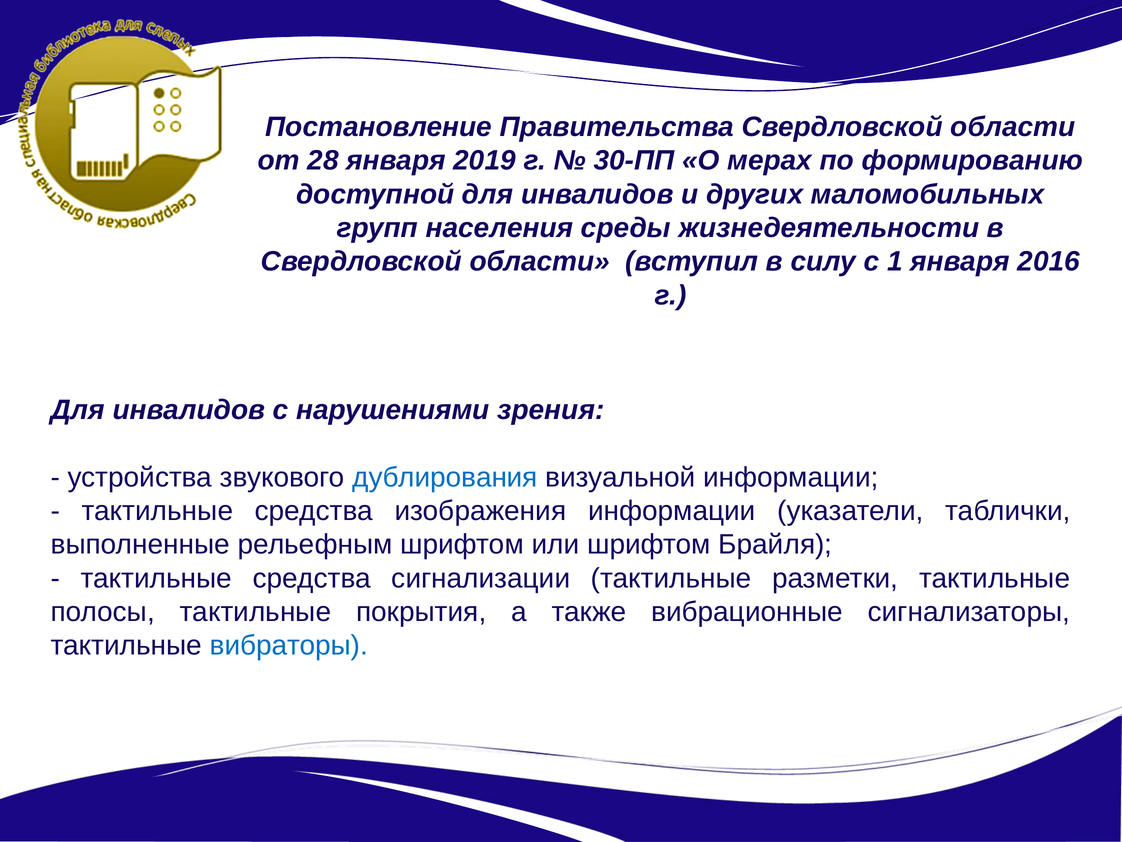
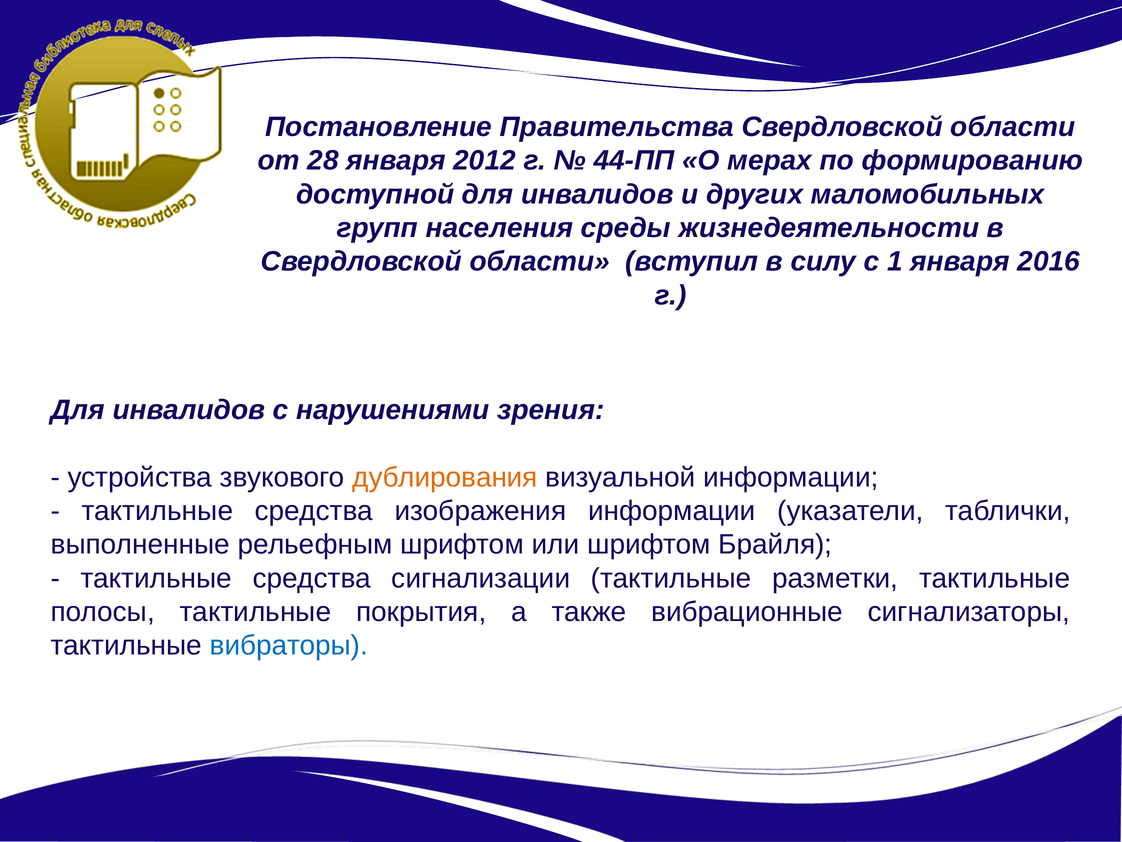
2019: 2019 -> 2012 (485, 161)
30-ПП: 30-ПП -> 44-ПП (634, 161)
дублирования colour: blue -> orange (445, 477)
